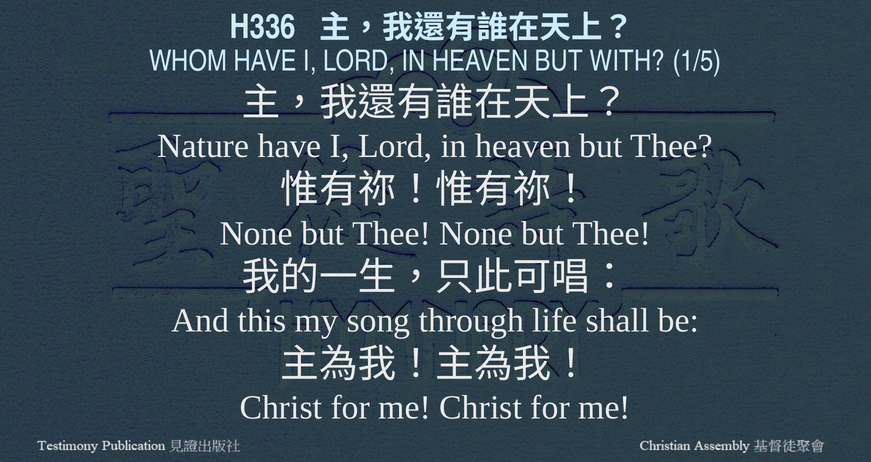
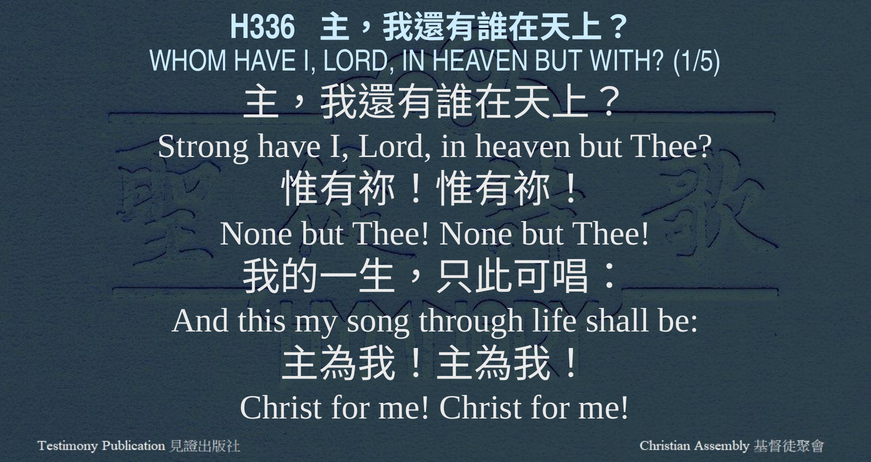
Nature: Nature -> Strong (203, 146)
